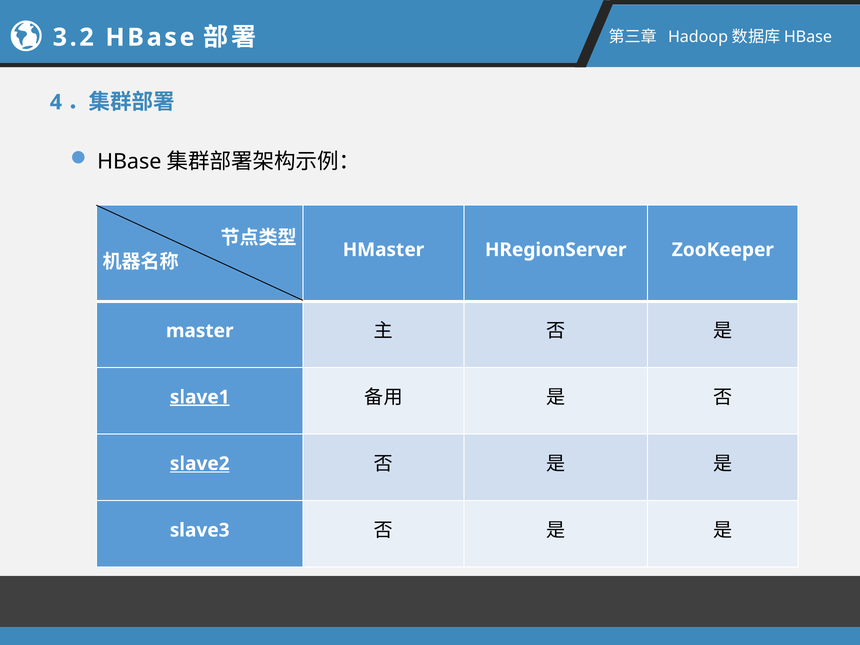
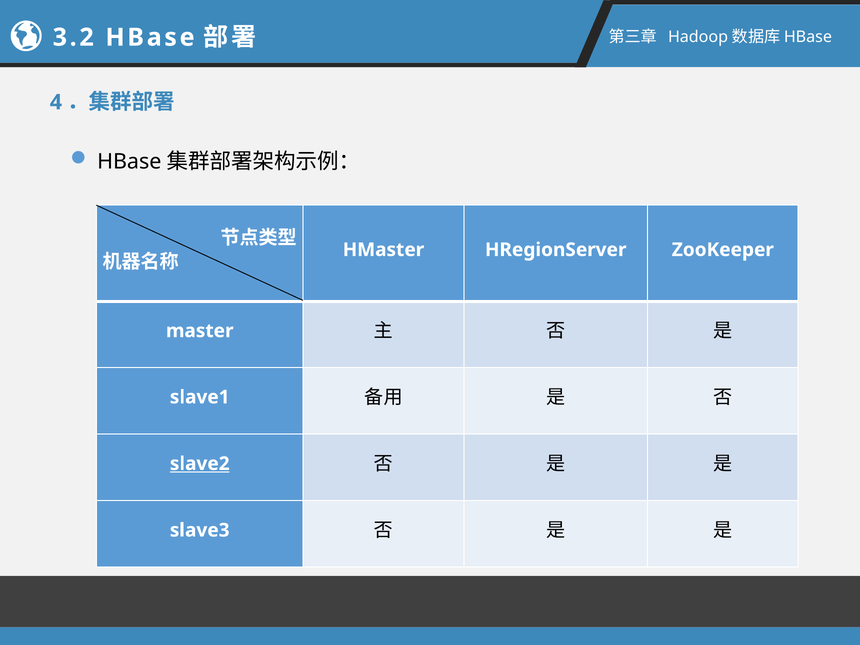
slave1 underline: present -> none (200, 397)
